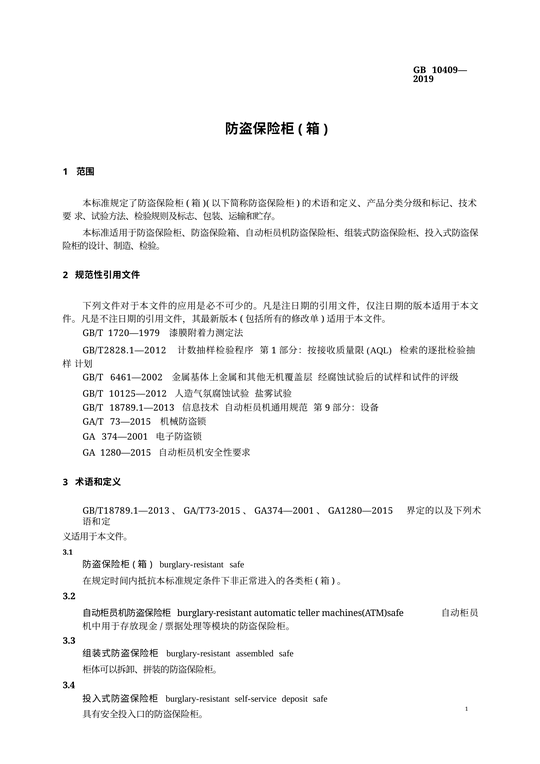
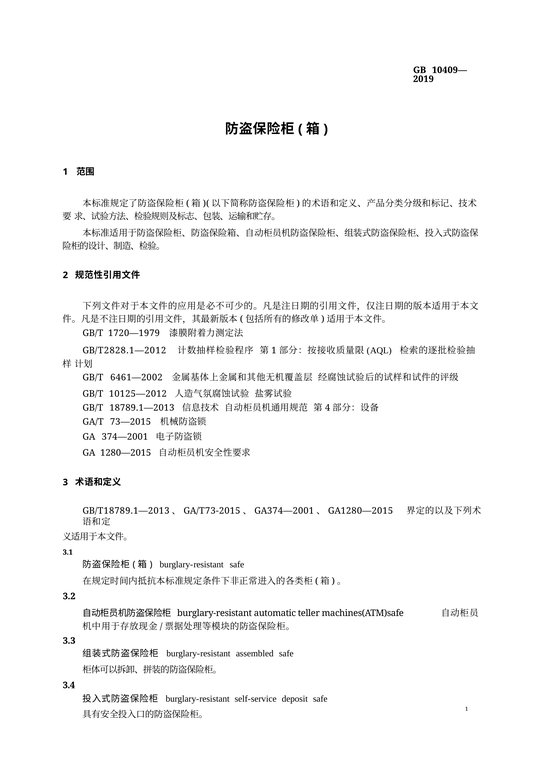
9: 9 -> 4 (328, 408)
